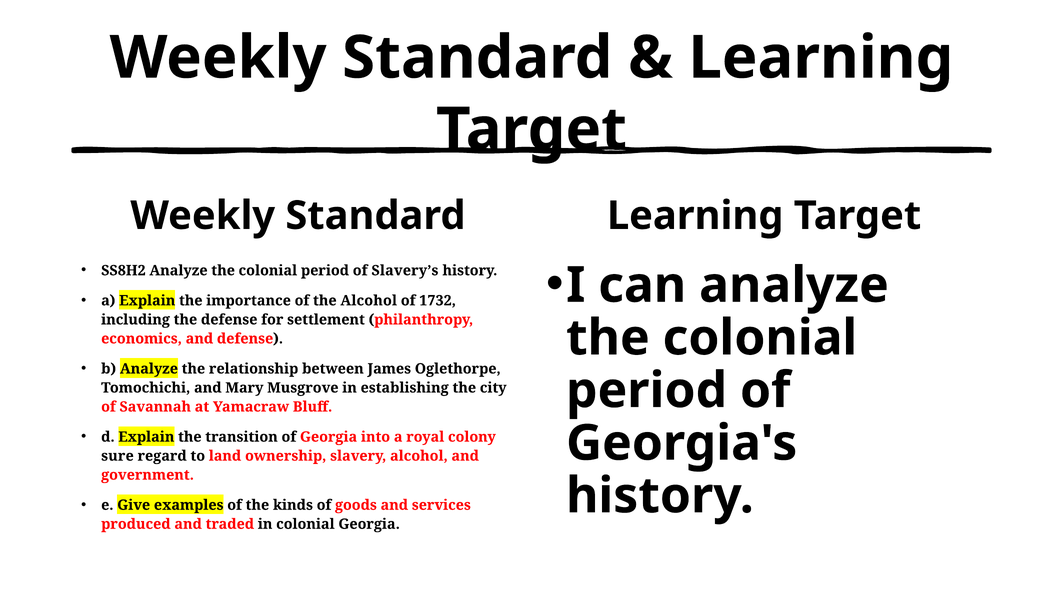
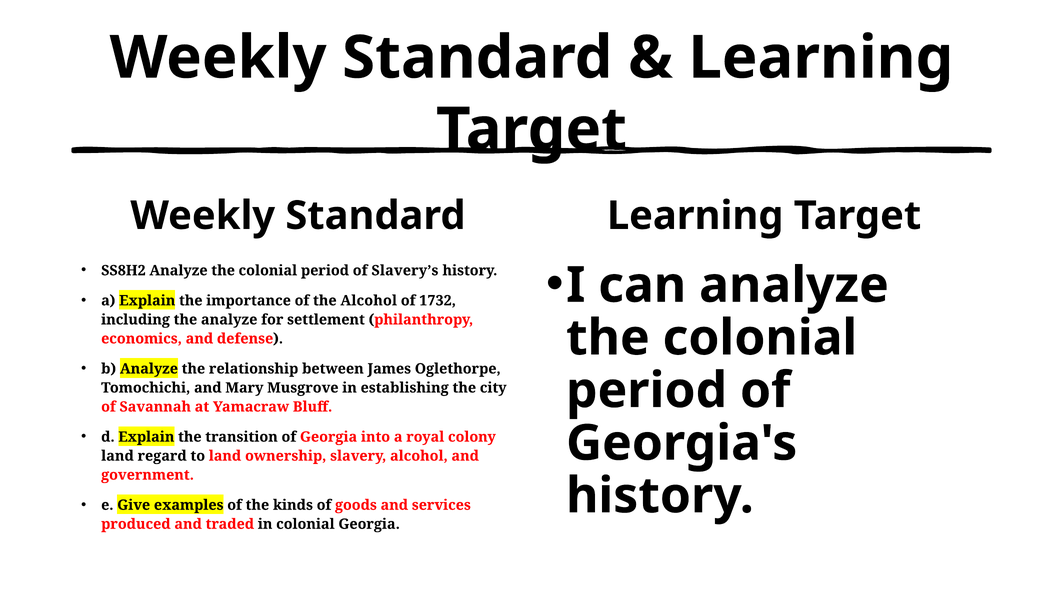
the defense: defense -> analyze (229, 320)
sure: sure -> land (117, 456)
